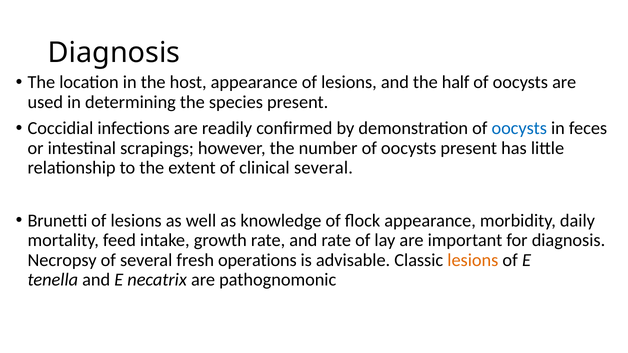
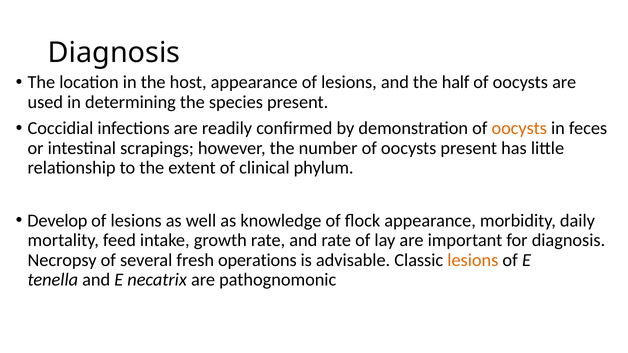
oocysts colour: blue -> orange (519, 128)
clinical several: several -> phylum (324, 168)
Brunetti: Brunetti -> Develop (57, 221)
